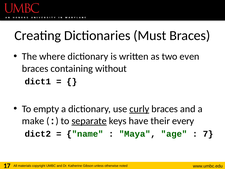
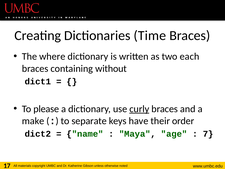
Must: Must -> Time (150, 36)
even: even -> each (189, 56)
empty: empty -> please (46, 109)
separate underline: present -> none (89, 121)
every: every -> order (183, 121)
